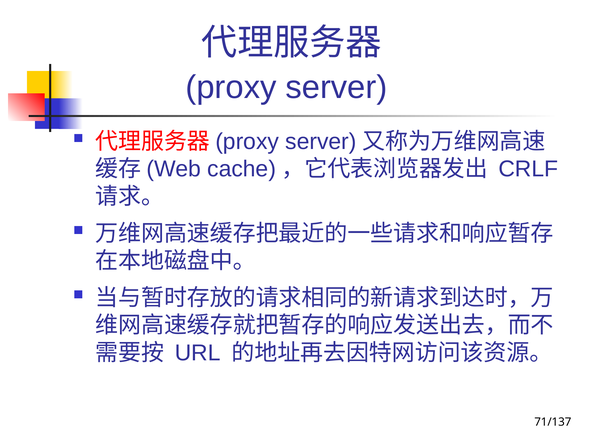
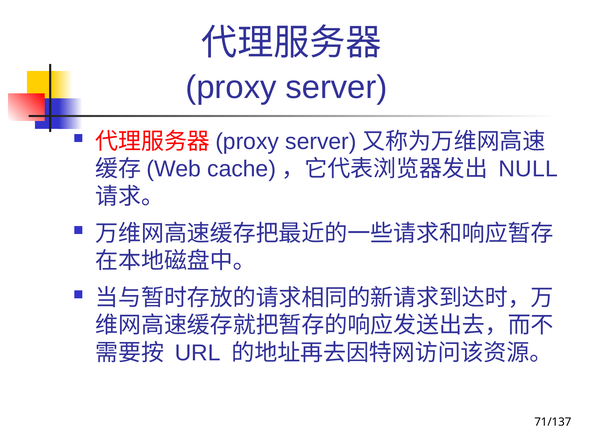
CRLF: CRLF -> NULL (528, 169)
